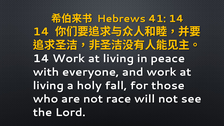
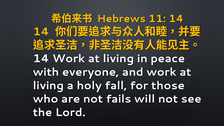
41: 41 -> 11 (157, 19)
race: race -> fails (119, 99)
